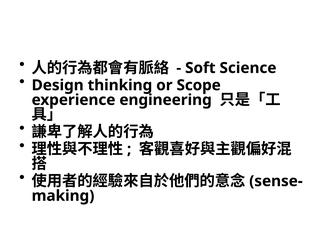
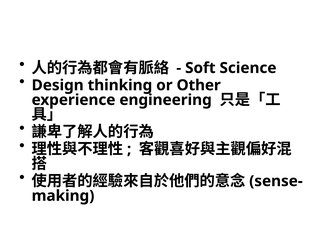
Scope: Scope -> Other (199, 85)
